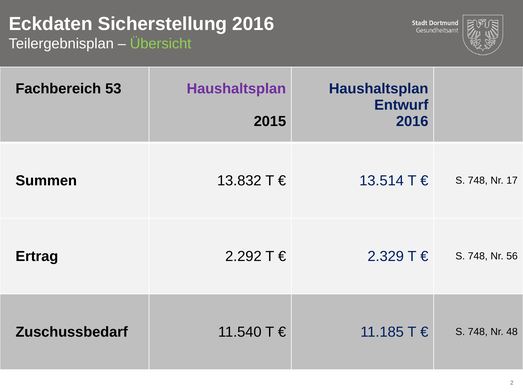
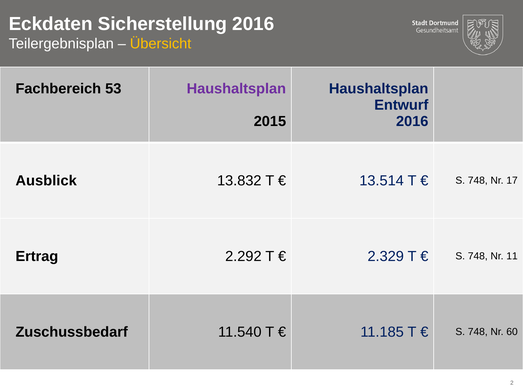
Übersicht colour: light green -> yellow (161, 44)
Summen: Summen -> Ausblick (46, 181)
56: 56 -> 11 (512, 256)
48: 48 -> 60 (512, 332)
